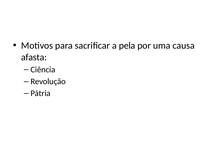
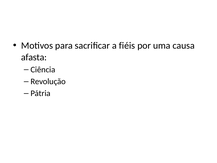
pela: pela -> fiéis (127, 46)
